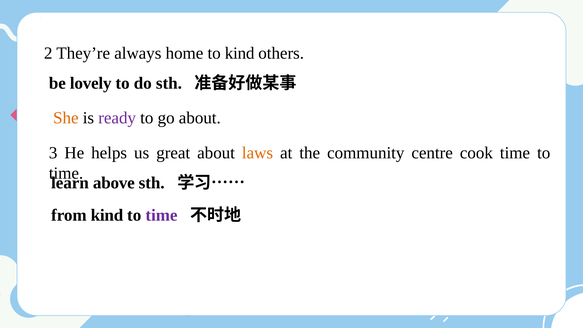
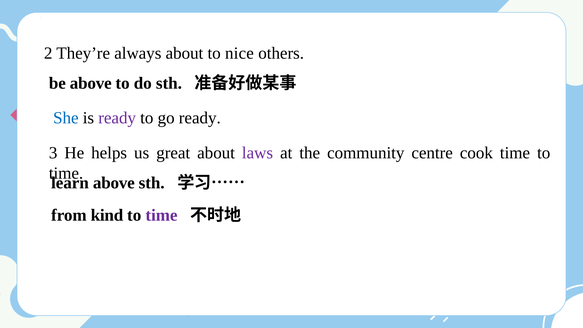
always home: home -> about (184, 53)
to kind: kind -> nice (239, 53)
be lovely: lovely -> above (91, 83)
She colour: orange -> blue (66, 118)
go about: about -> ready (200, 118)
laws colour: orange -> purple (257, 153)
